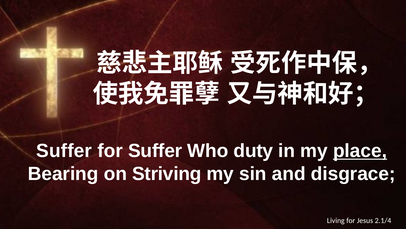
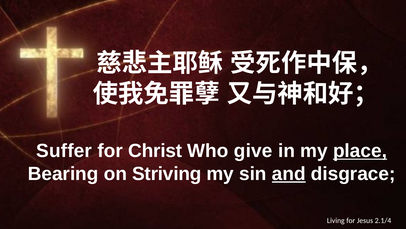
for Suffer: Suffer -> Christ (155, 151)
duty: duty -> give (253, 151)
and underline: none -> present (289, 173)
